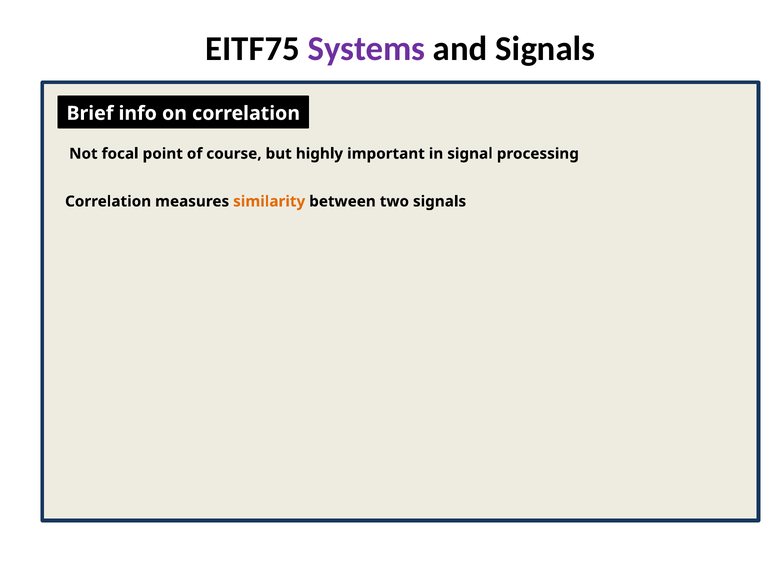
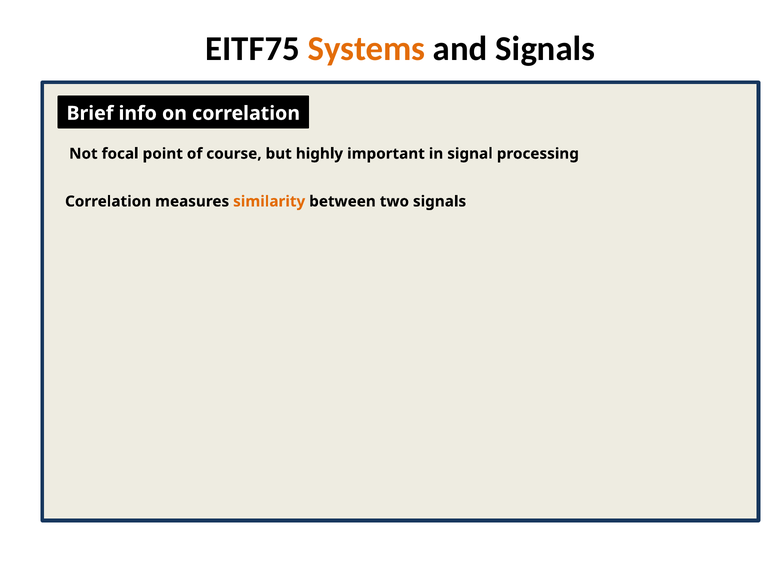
Systems colour: purple -> orange (367, 49)
